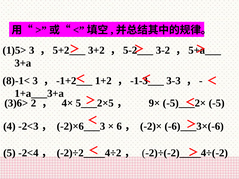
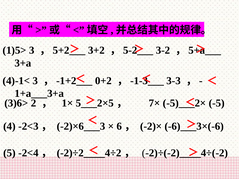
8)-1<: 8)-1< -> 4)-1< (16, 81)
1+2: 1+2 -> 0+2 (103, 81)
4×: 4× -> 1× (67, 103)
9×: 9× -> 7× (154, 103)
